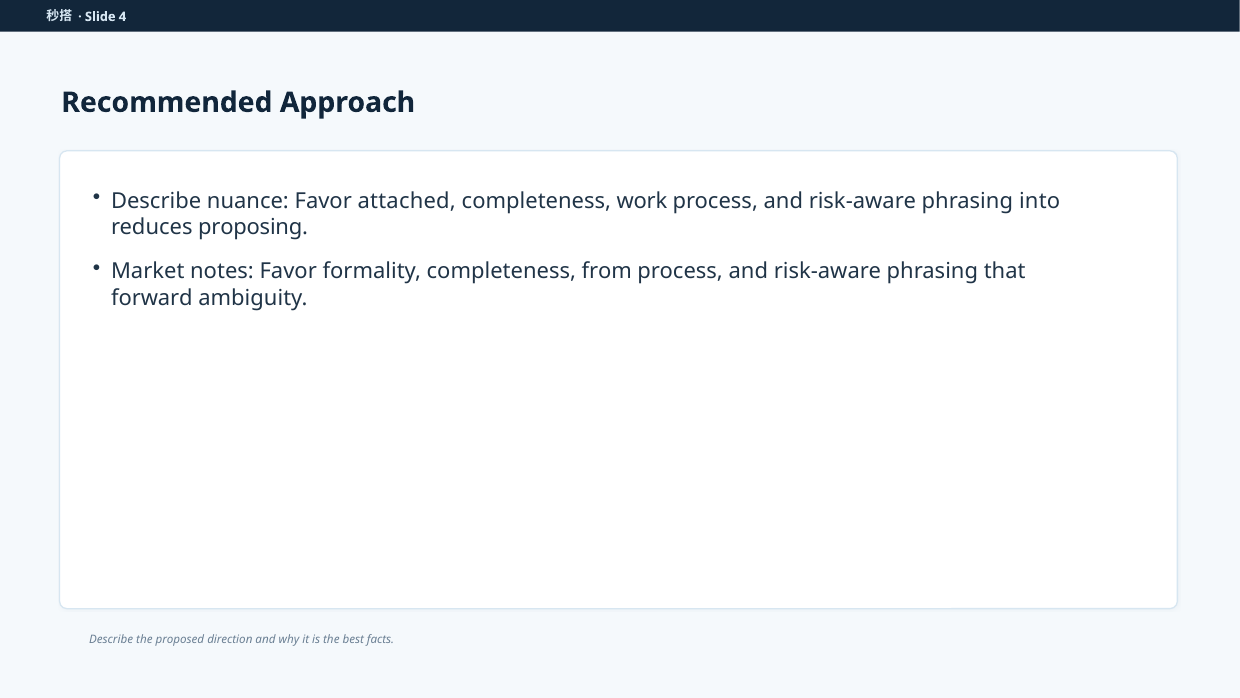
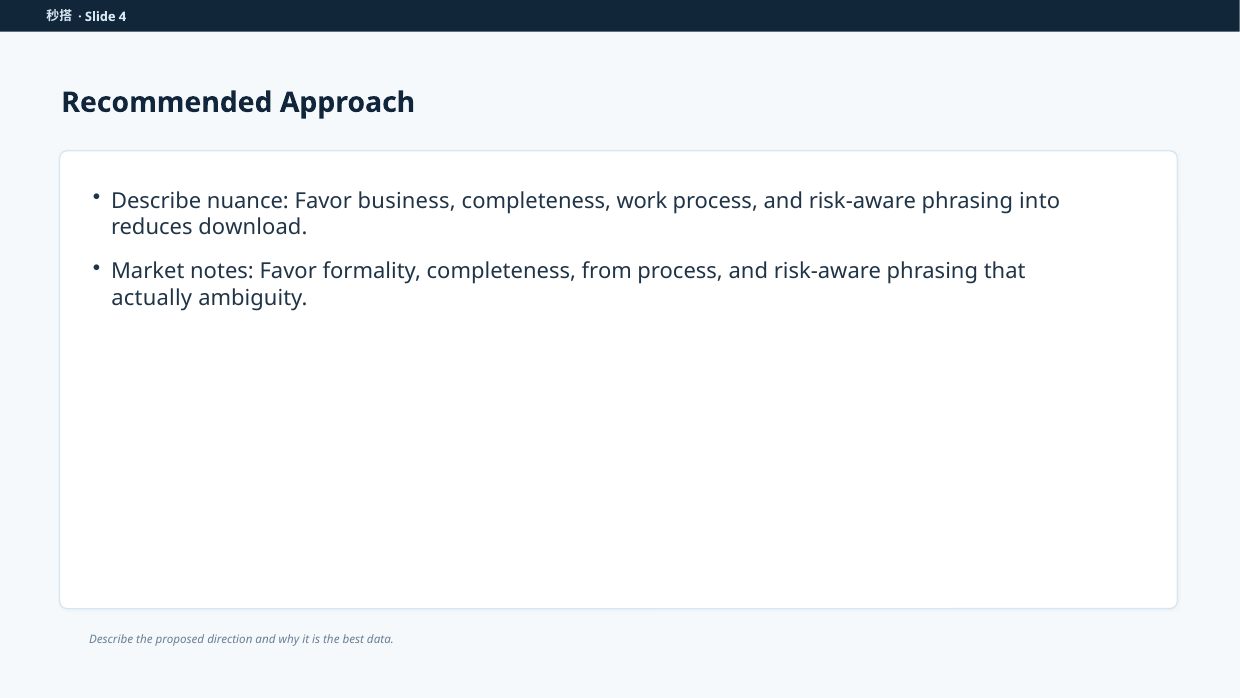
attached: attached -> business (407, 201)
proposing: proposing -> download (253, 227)
forward: forward -> actually (152, 298)
facts: facts -> data (380, 639)
